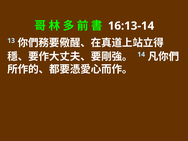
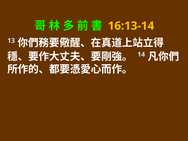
16:13-14 colour: white -> yellow (131, 26)
